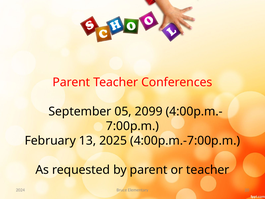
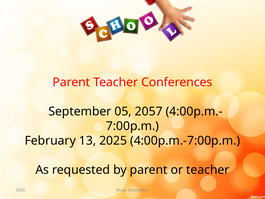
2099: 2099 -> 2057 (149, 111)
